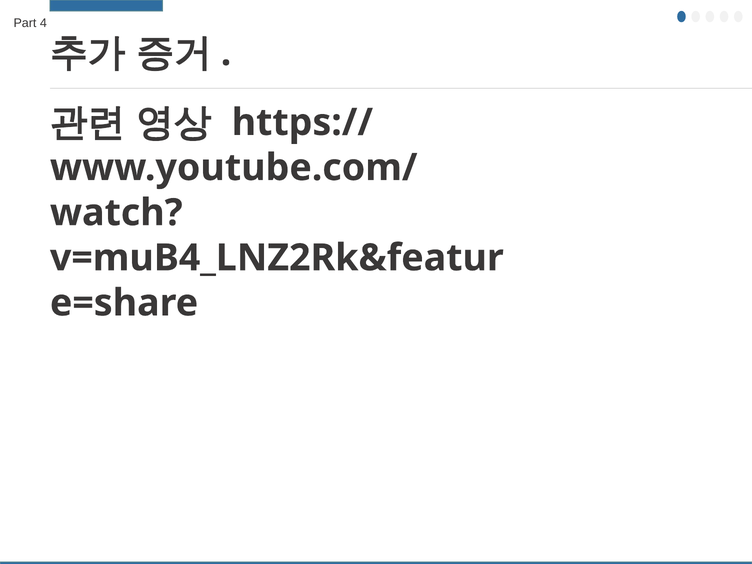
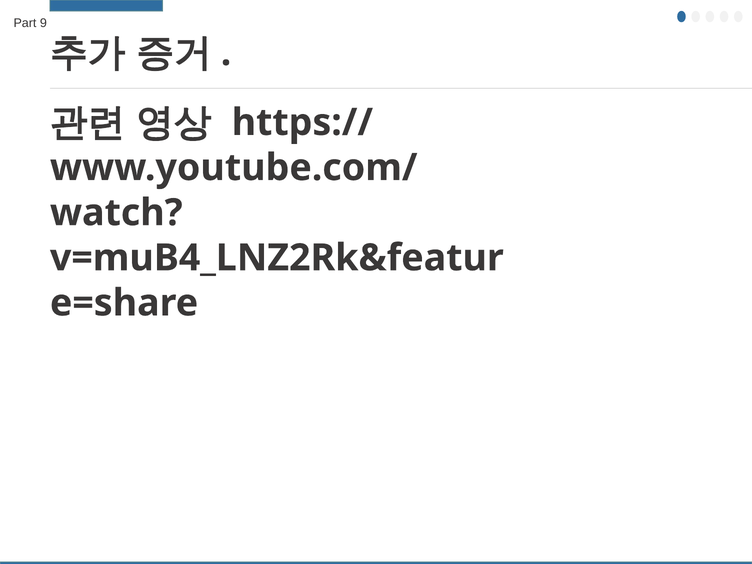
4: 4 -> 9 (43, 23)
